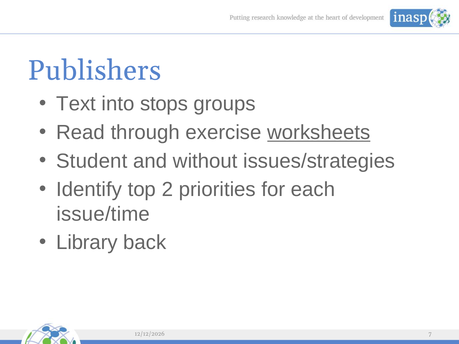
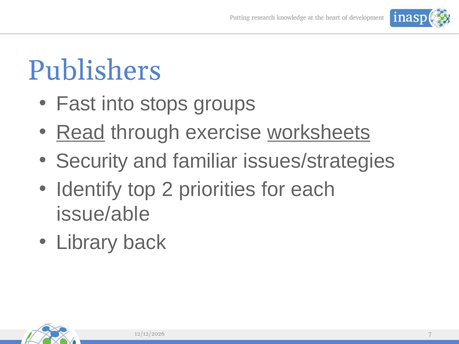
Text: Text -> Fast (76, 104)
Read underline: none -> present (81, 133)
Student: Student -> Security (92, 161)
without: without -> familiar (205, 161)
issue/time: issue/time -> issue/able (103, 214)
